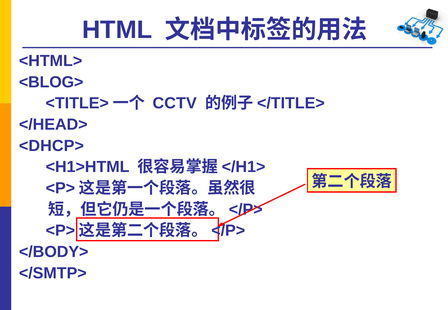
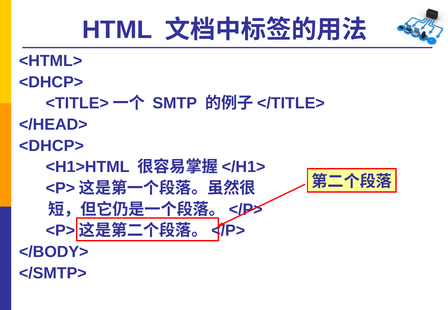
<BLOG>: <BLOG> -> <DHCP> (51, 82)
CCTV: CCTV -> SMTP (175, 103)
